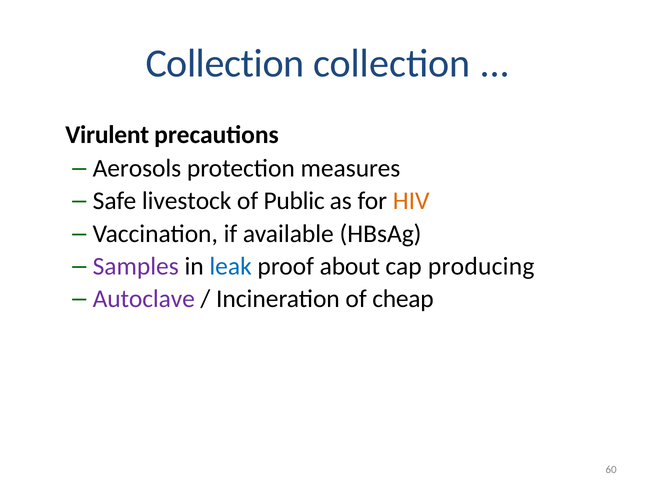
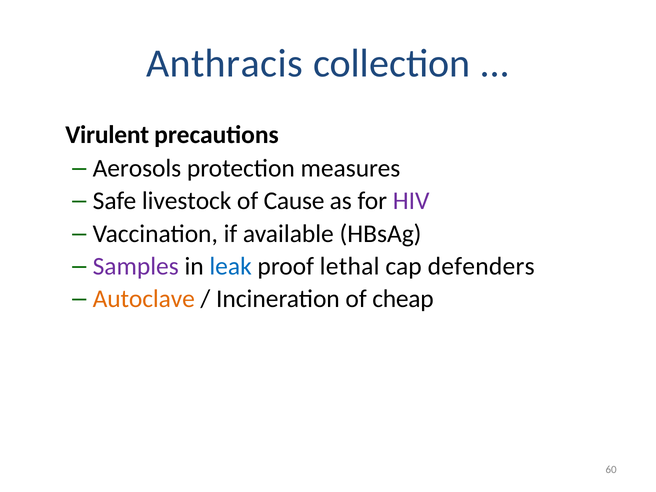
Collection: Collection -> Anthracis (225, 64)
Public: Public -> Cause (294, 201)
HIV colour: orange -> purple (411, 201)
about: about -> lethal (350, 266)
producing: producing -> defenders (481, 266)
Autoclave colour: purple -> orange (144, 299)
